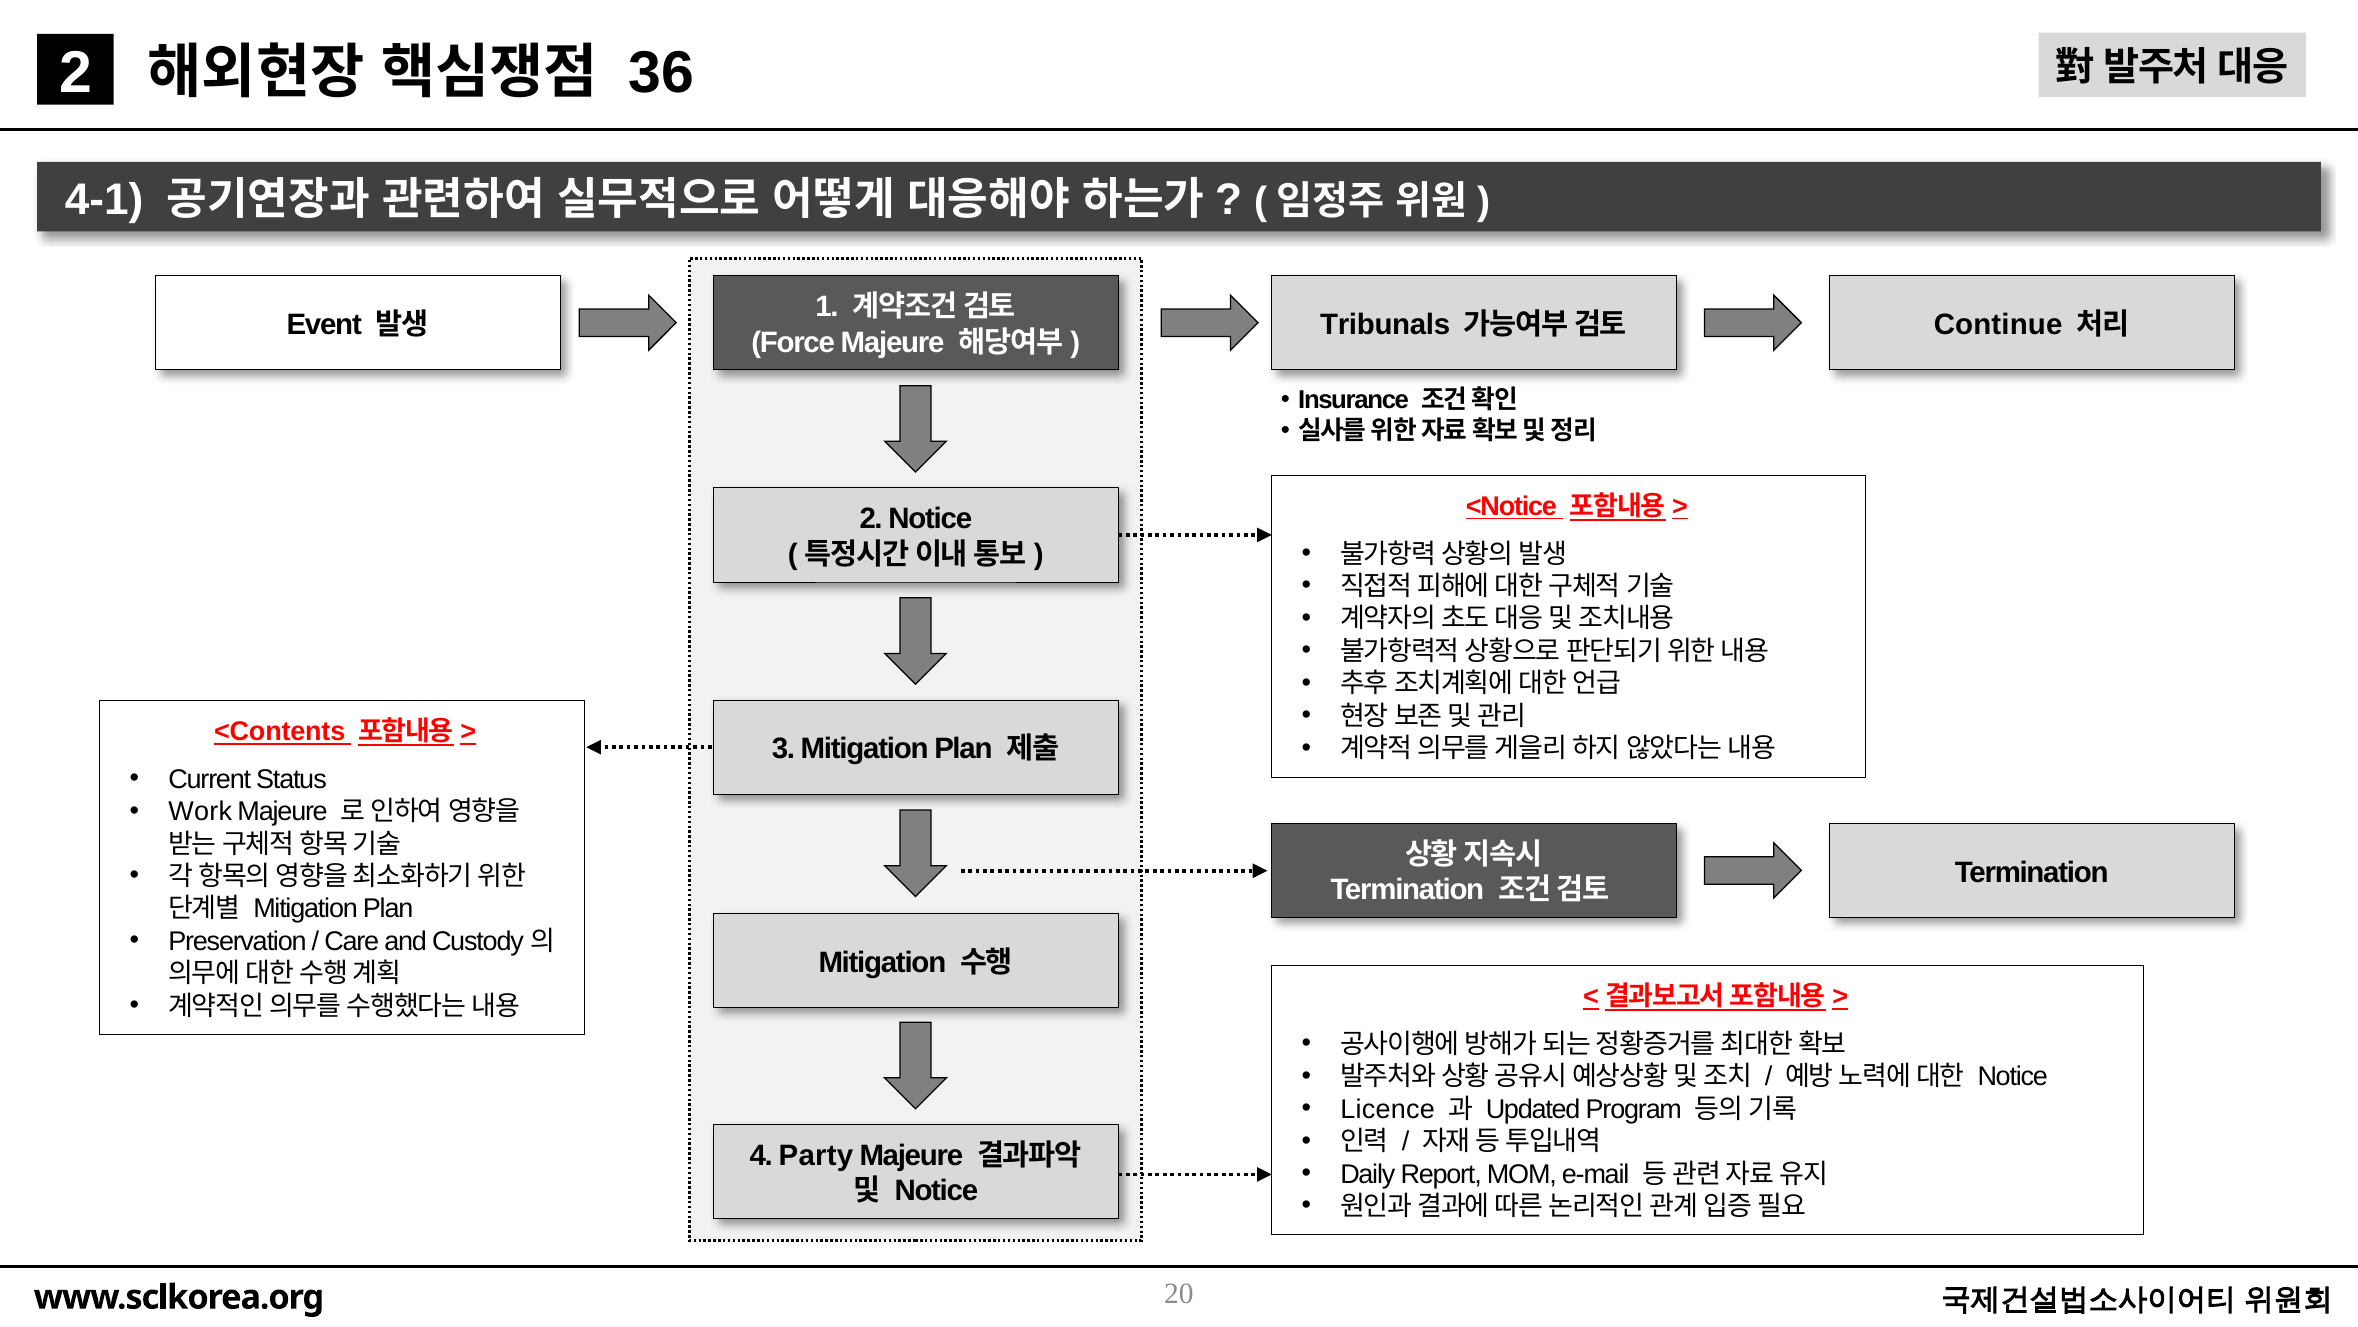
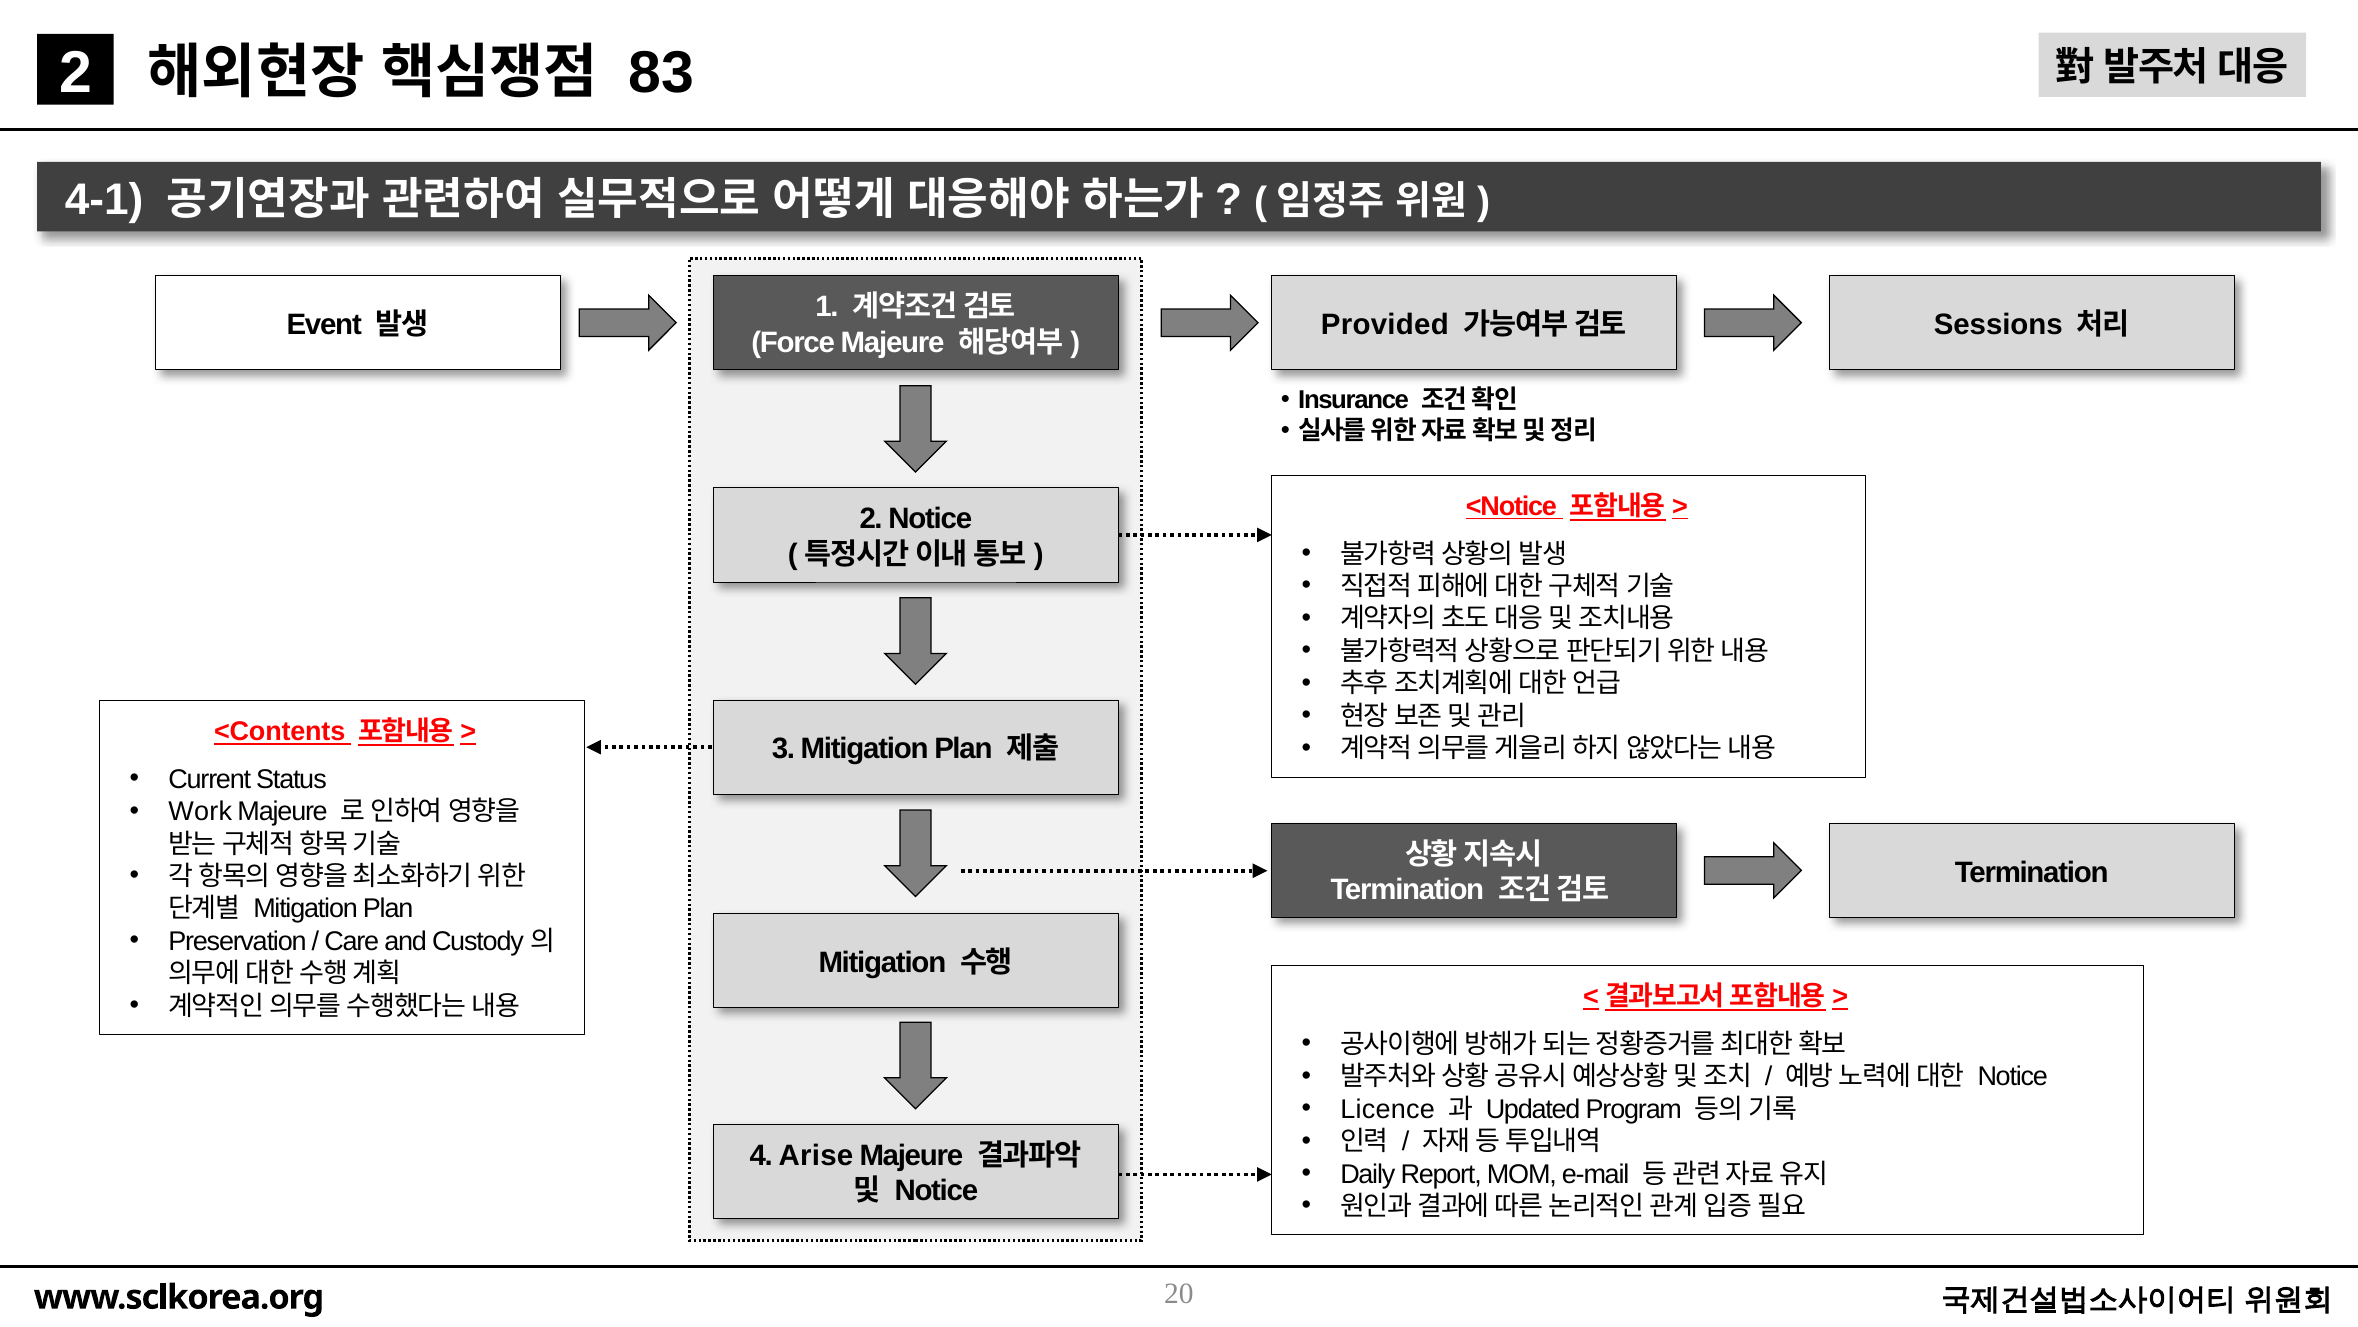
36: 36 -> 83 (661, 73)
Tribunals: Tribunals -> Provided (1385, 325)
Continue: Continue -> Sessions (1998, 325)
Party: Party -> Arise (816, 1155)
